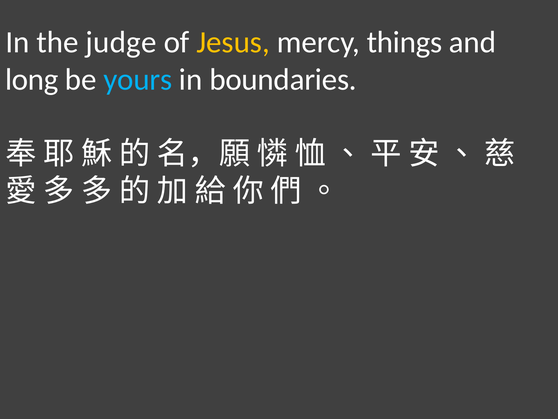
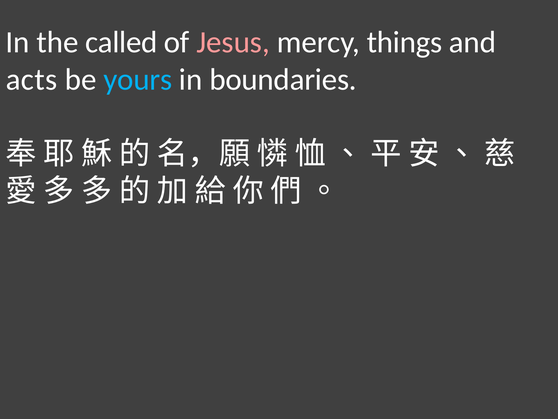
judge: judge -> called (121, 42)
Jesus colour: yellow -> pink (233, 42)
long: long -> acts (31, 79)
